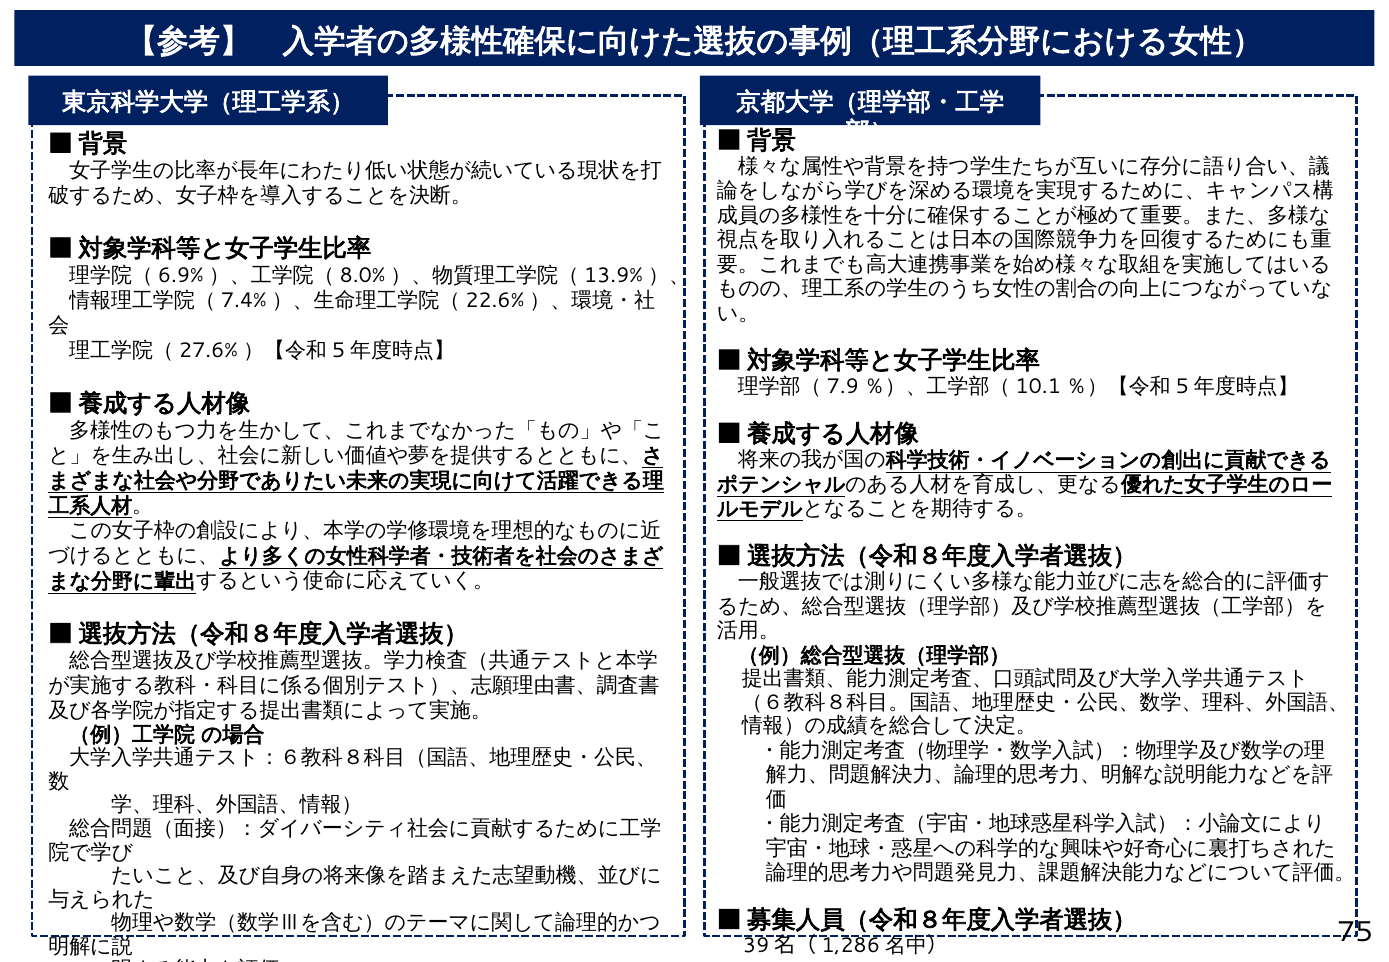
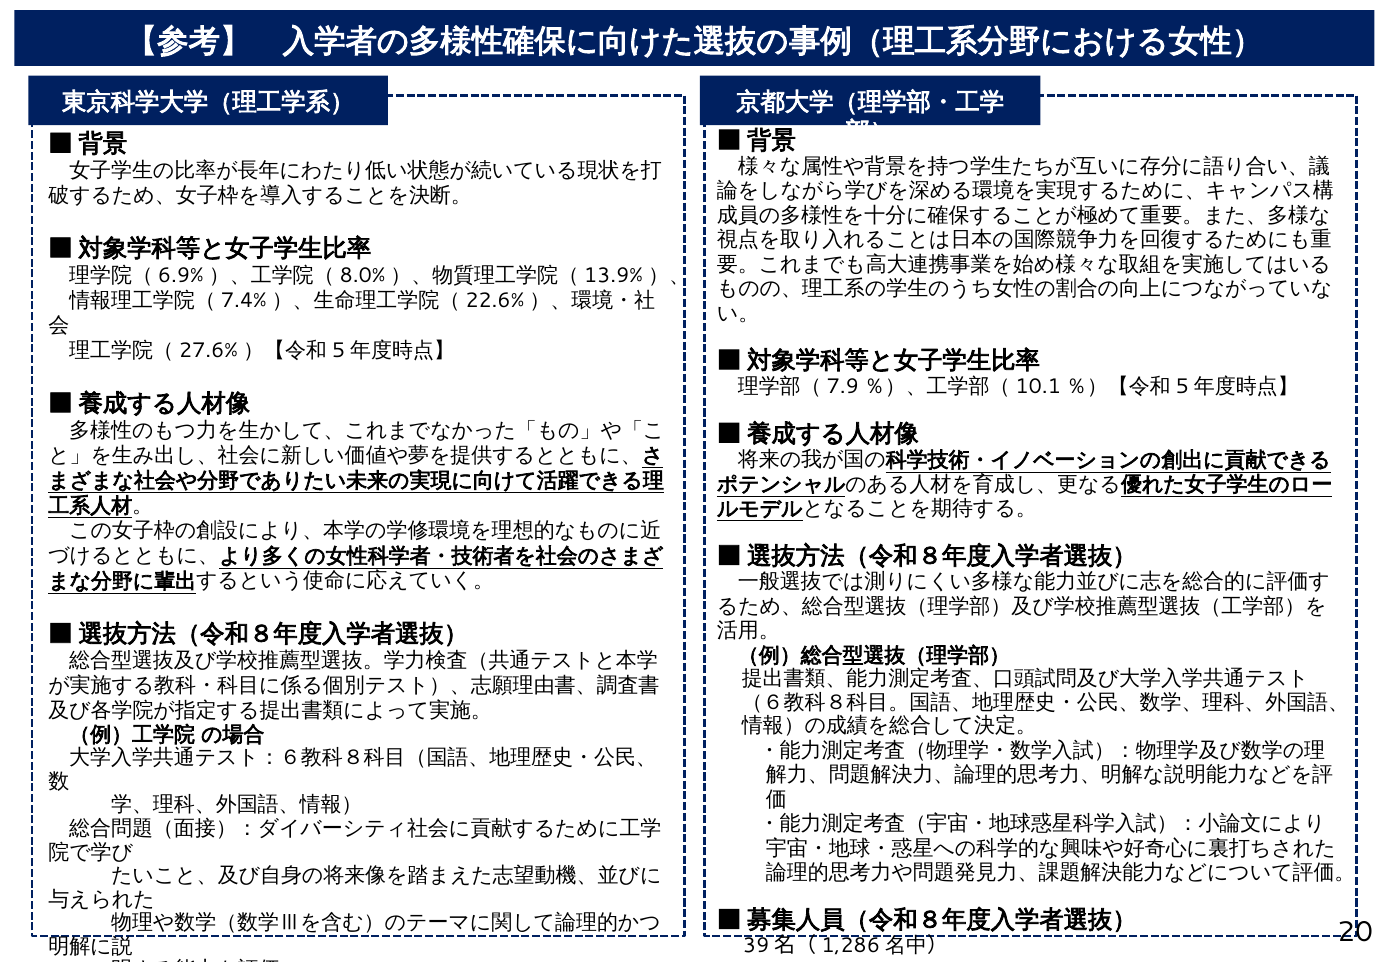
75: 75 -> 20 (1355, 932)
